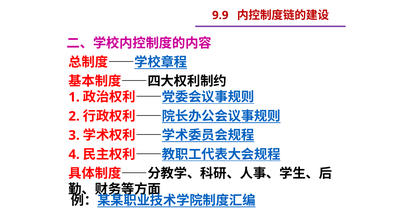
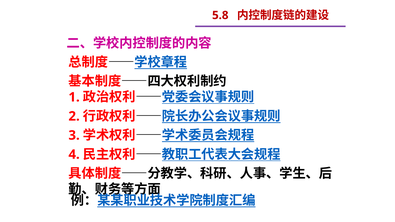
9.9: 9.9 -> 5.8 (220, 15)
